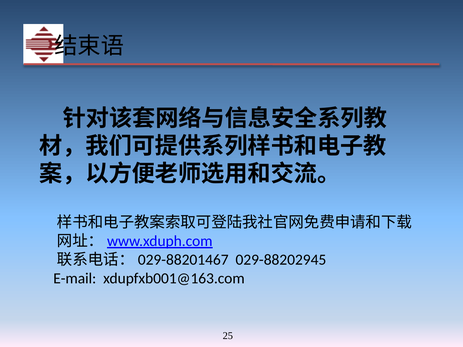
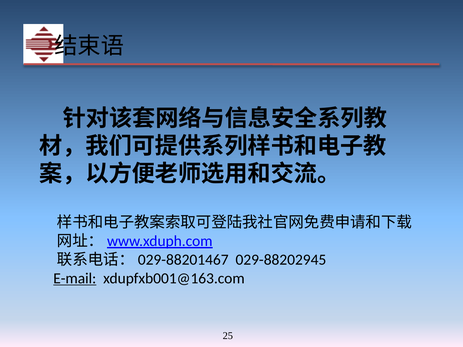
E-mail underline: none -> present (75, 279)
